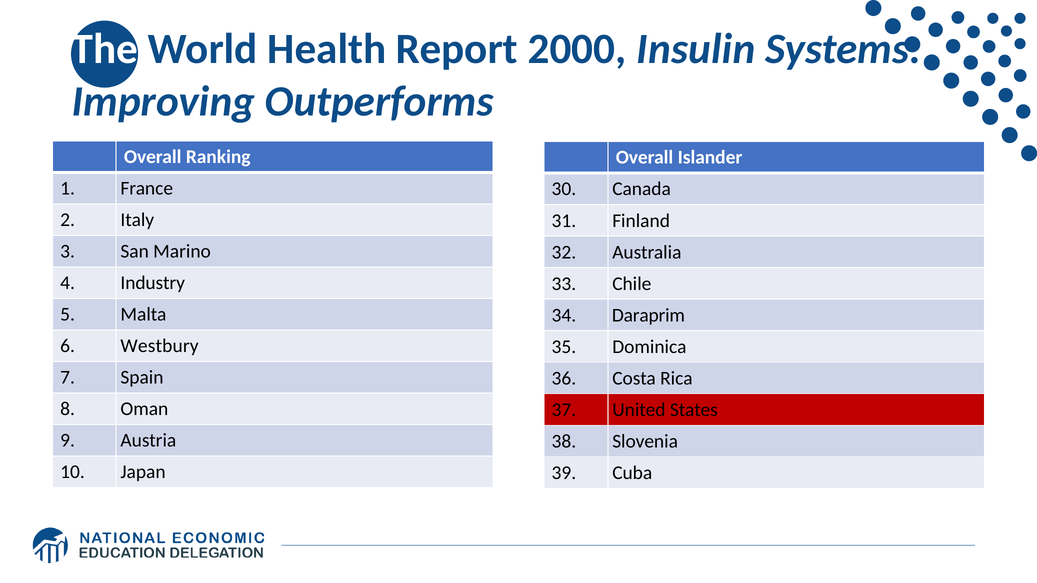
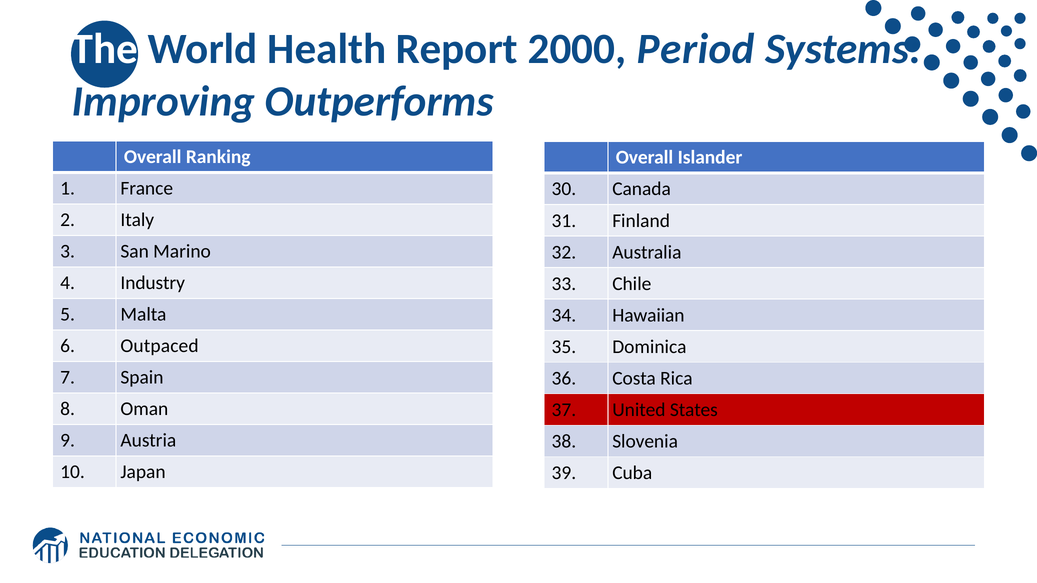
Insulin: Insulin -> Period (696, 49)
Daraprim: Daraprim -> Hawaiian (648, 315)
Westbury: Westbury -> Outpaced (160, 346)
